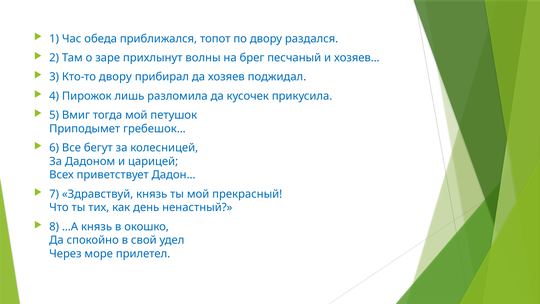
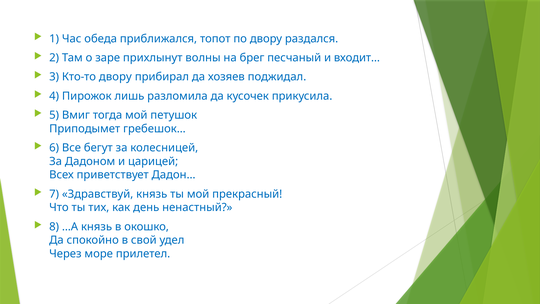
хозяев…: хозяев… -> входит… (357, 58)
